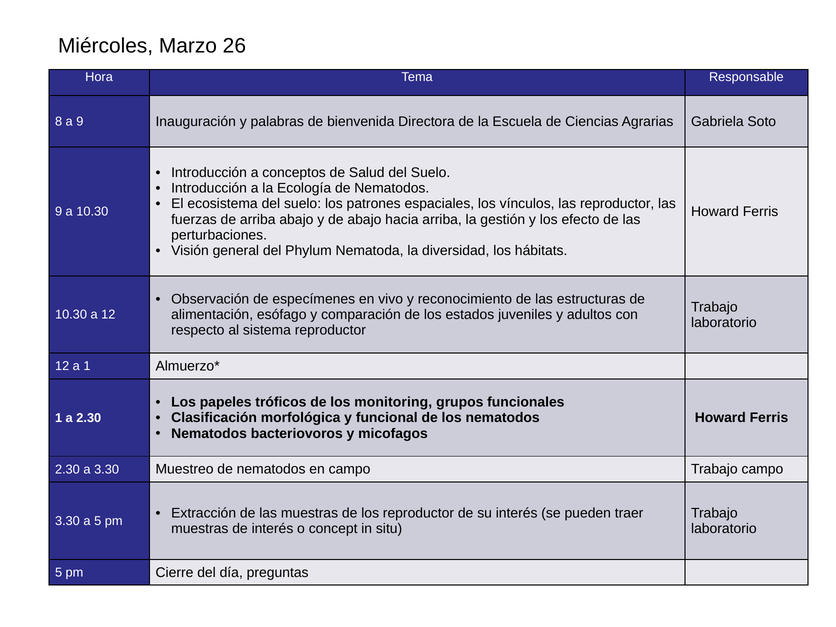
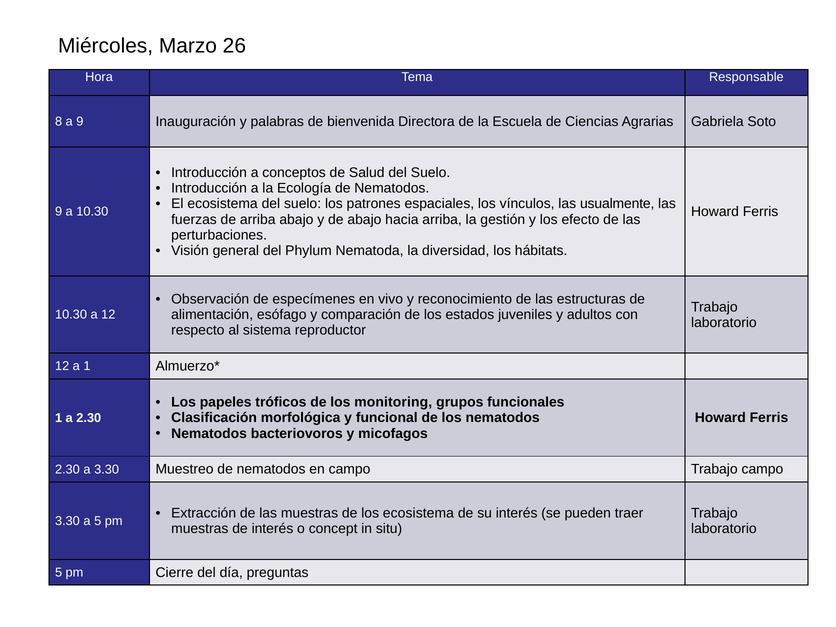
las reproductor: reproductor -> usualmente (617, 204)
los reproductor: reproductor -> ecosistema (418, 513)
